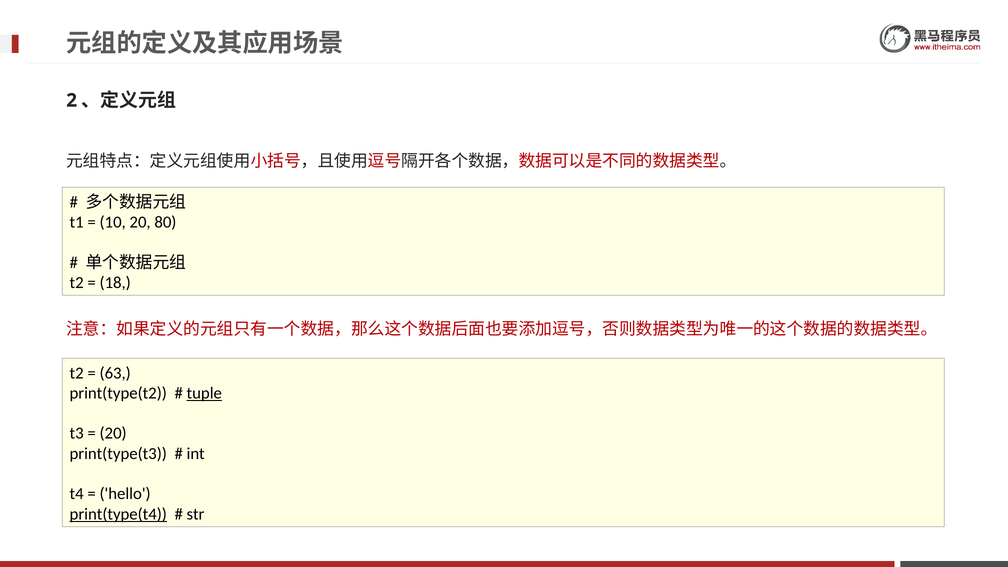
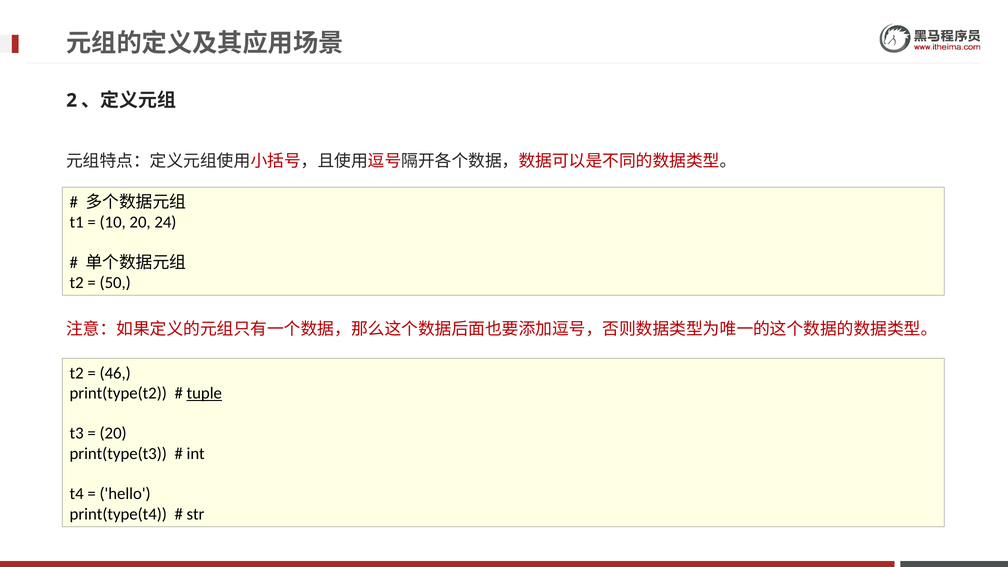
80: 80 -> 24 (165, 222)
18: 18 -> 50 (115, 283)
63: 63 -> 46 (115, 373)
print(type(t4 underline: present -> none (118, 514)
